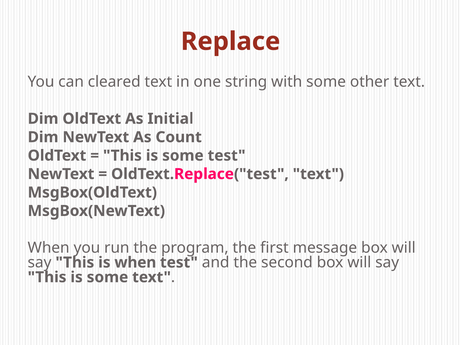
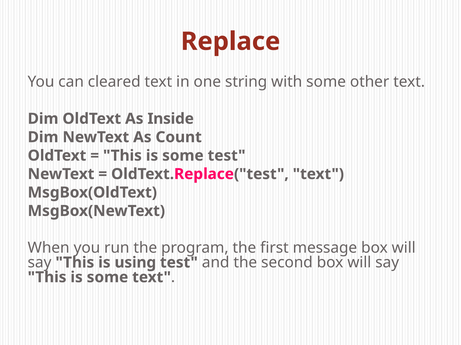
Initial: Initial -> Inside (171, 119)
is when: when -> using (135, 263)
